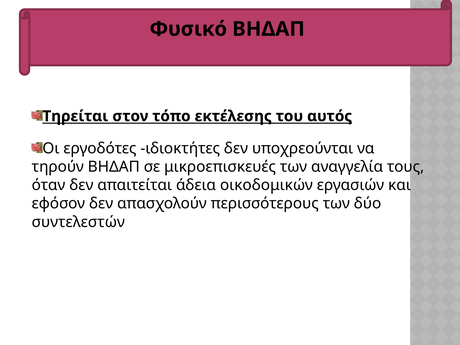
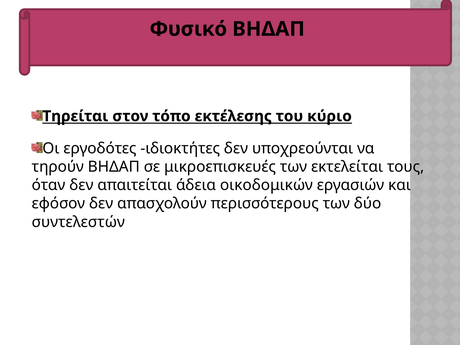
αυτός: αυτός -> κύριο (329, 116)
αναγγελία: αναγγελία -> εκτελείται (347, 167)
